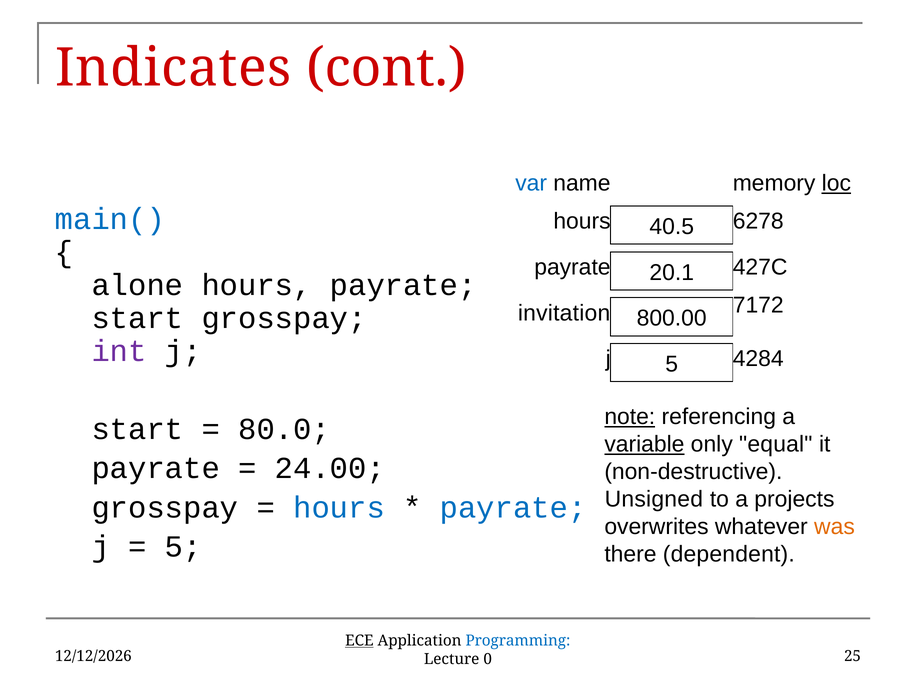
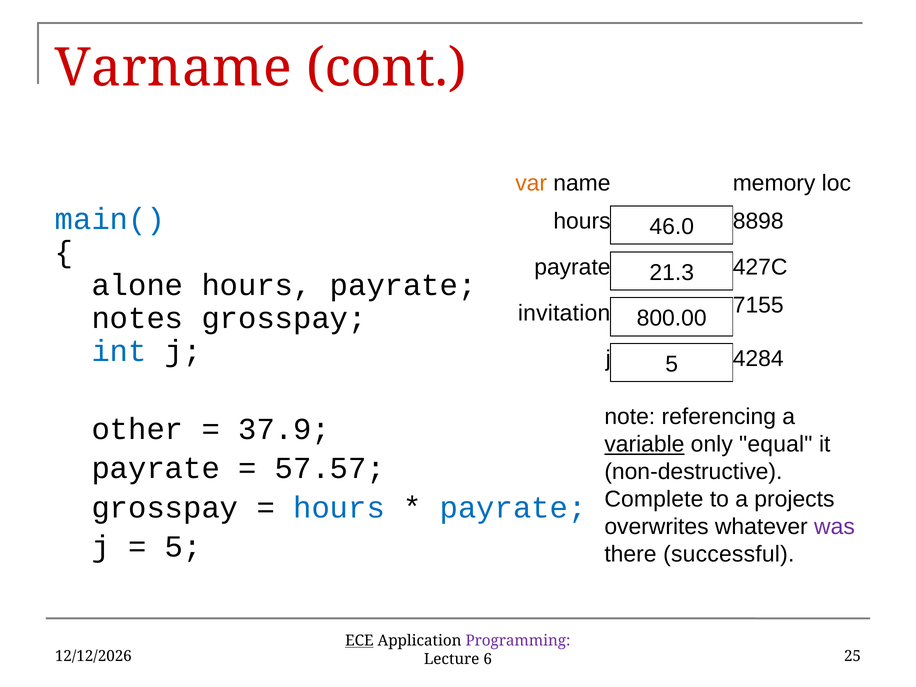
Indicates: Indicates -> Varname (173, 68)
var colour: blue -> orange (531, 183)
loc underline: present -> none (836, 183)
6278: 6278 -> 8898 (758, 221)
40.5: 40.5 -> 46.0 (672, 227)
20.1: 20.1 -> 21.3 (672, 273)
7172: 7172 -> 7155 (758, 305)
start: start -> notes (137, 318)
int colour: purple -> blue (119, 351)
note underline: present -> none (630, 417)
start: start -> other (137, 429)
80.0: 80.0 -> 37.9 (284, 429)
24.00: 24.00 -> 57.57 (330, 468)
Unsigned: Unsigned -> Complete (654, 499)
was colour: orange -> purple (834, 527)
dependent: dependent -> successful (729, 554)
Programming colour: blue -> purple (518, 641)
0: 0 -> 6 (488, 659)
